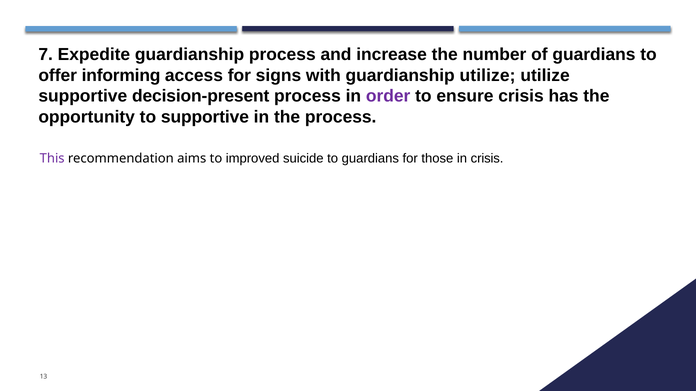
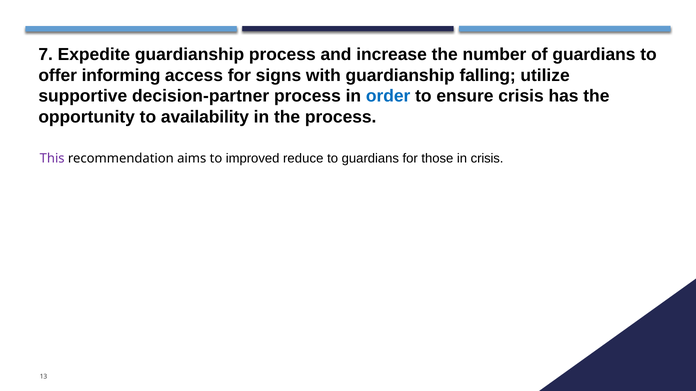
guardianship utilize: utilize -> falling (488, 75)
decision-present: decision-present -> decision-partner (201, 96)
order colour: purple -> blue (388, 96)
to supportive: supportive -> availability (205, 117)
suicide: suicide -> reduce (303, 159)
